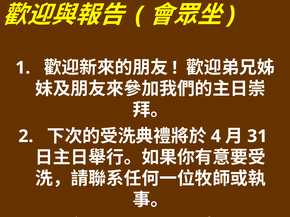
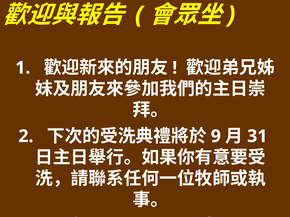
4: 4 -> 9 (216, 137)
